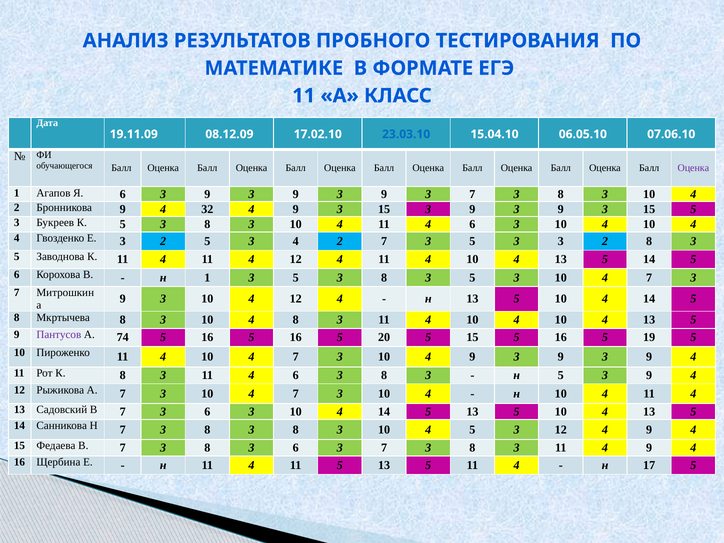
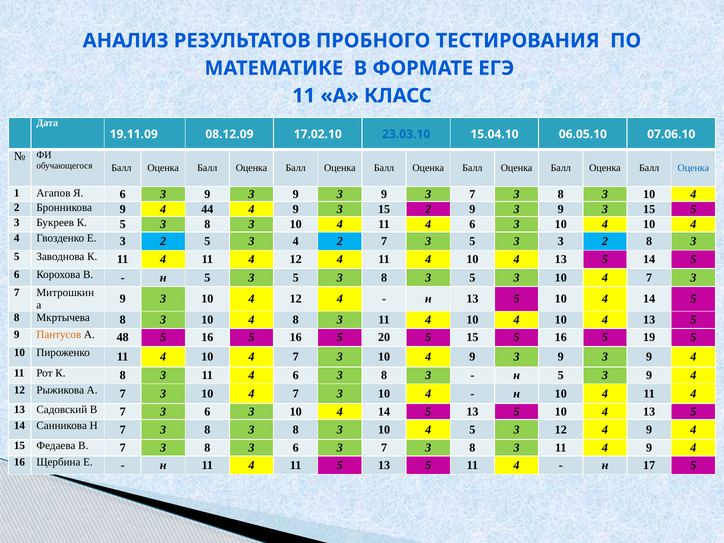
Оценка colour: purple -> blue (693, 168)
32: 32 -> 44 (207, 209)
15 3: 3 -> 2 (428, 209)
1: 1 -> 5 (207, 278)
Пантусов colour: purple -> orange (59, 335)
74: 74 -> 48 (123, 337)
